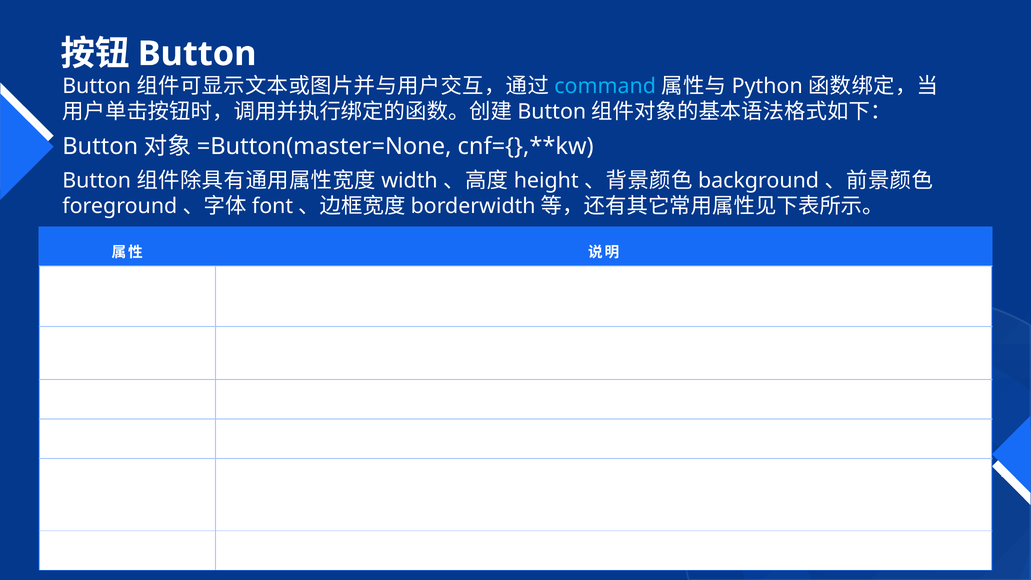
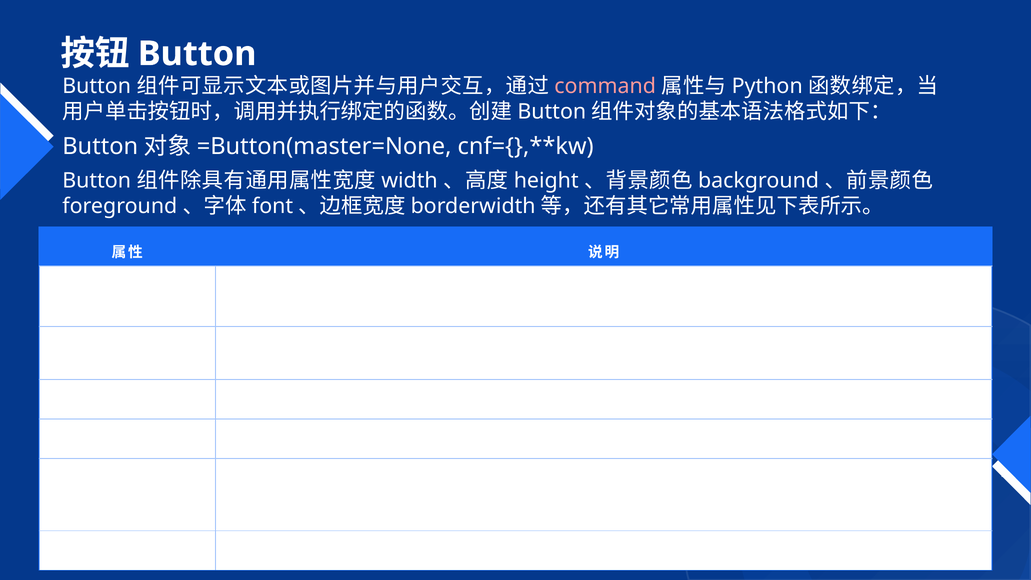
command colour: light blue -> pink (605, 86)
